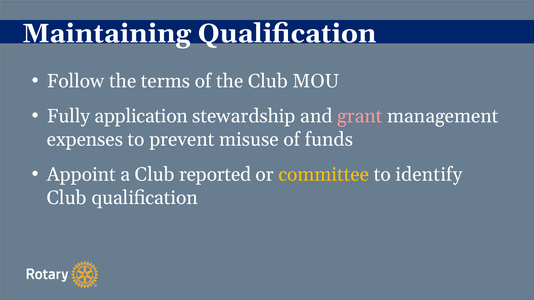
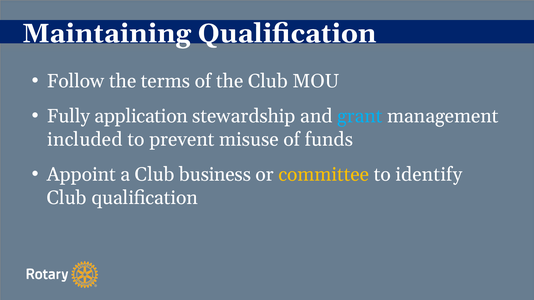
grant colour: pink -> light blue (360, 116)
expenses: expenses -> included (85, 140)
reported: reported -> business (215, 175)
